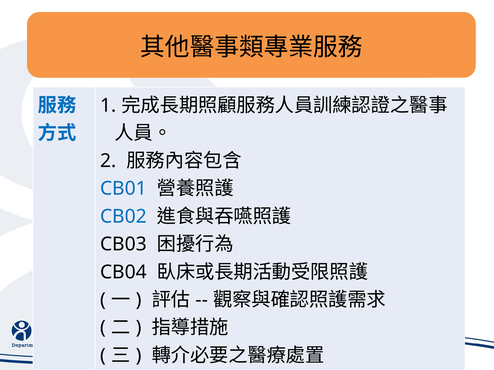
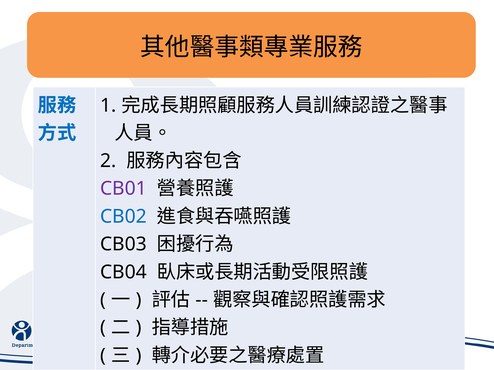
CB01 colour: blue -> purple (123, 189)
